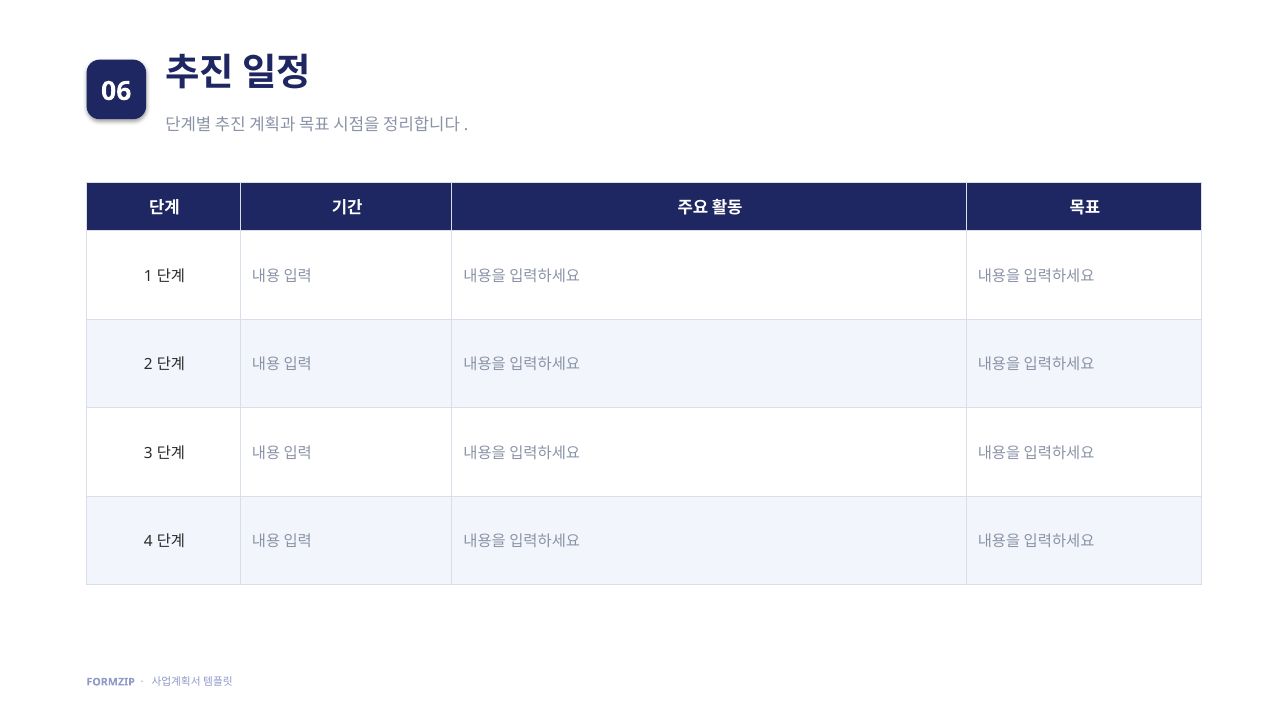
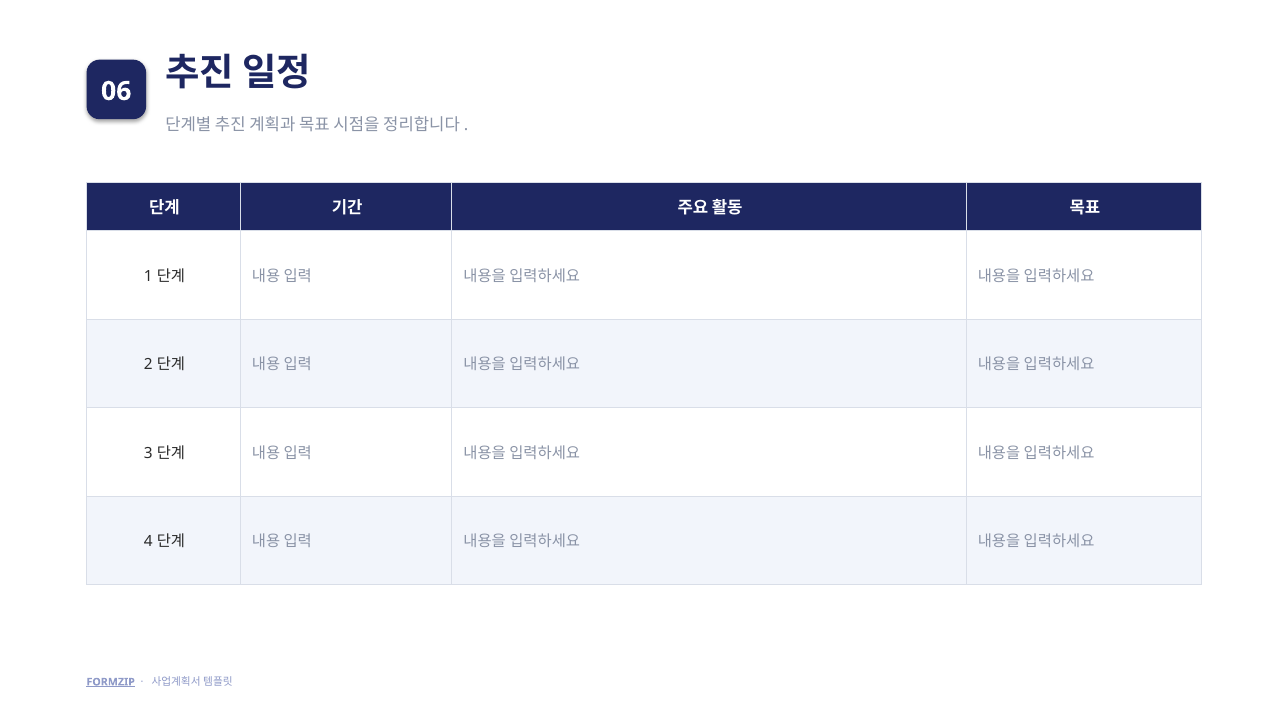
FORMZIP underline: none -> present (111, 682)
